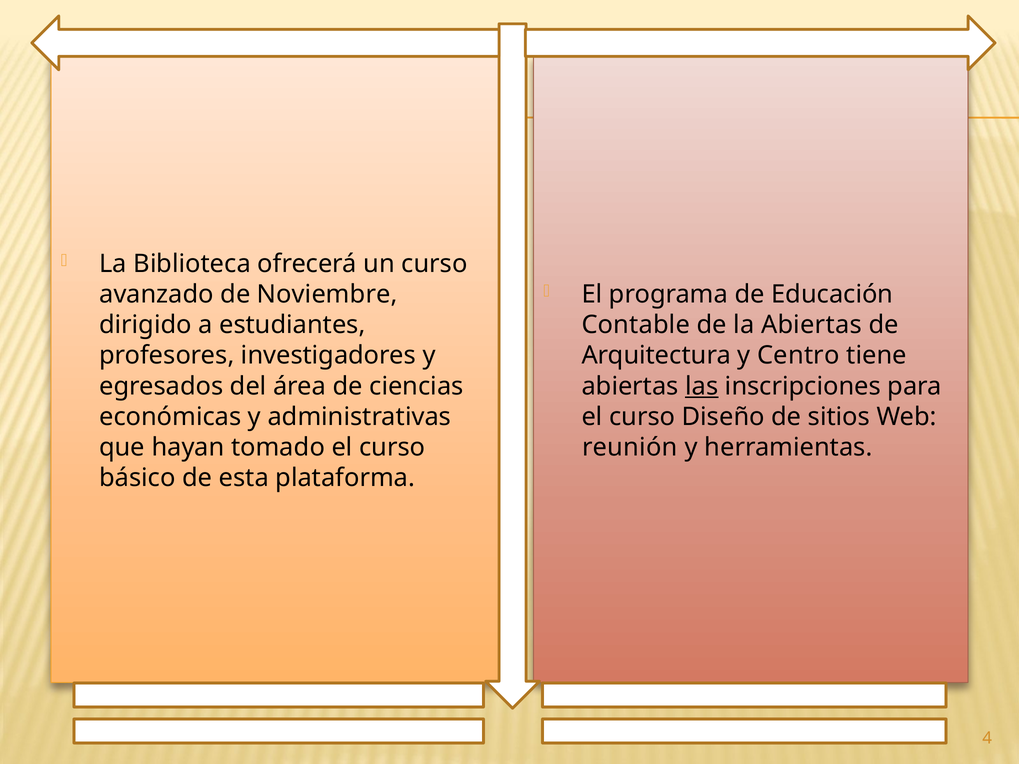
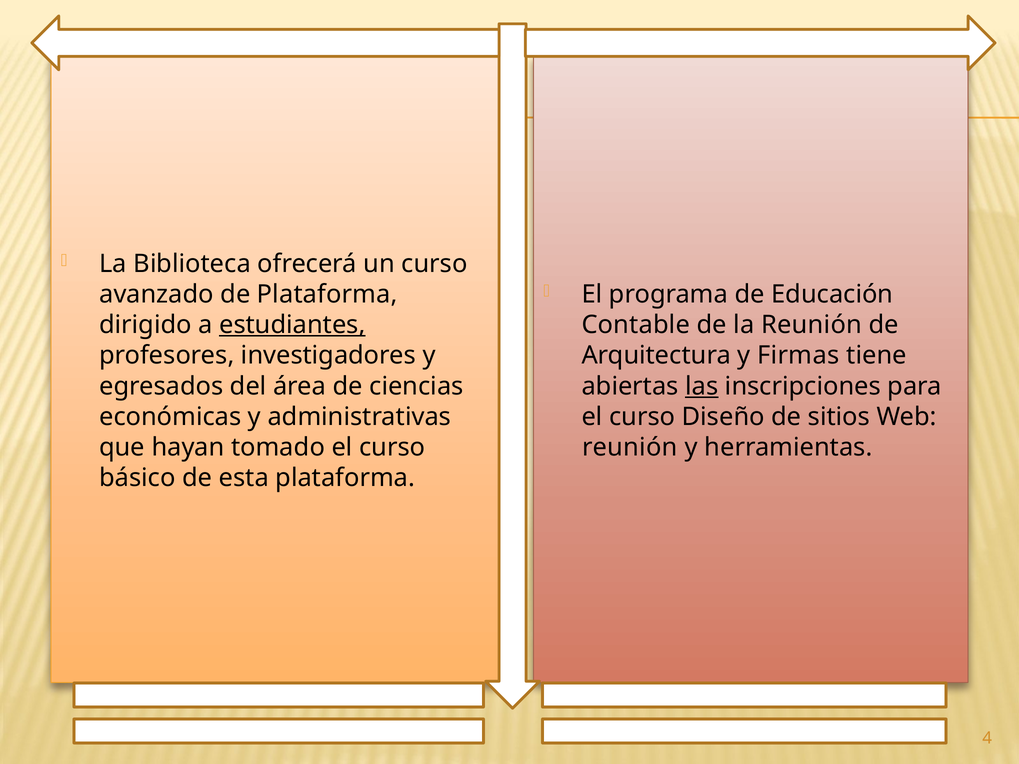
de Noviembre: Noviembre -> Plataforma (327, 295)
estudiantes underline: none -> present (292, 325)
la Abiertas: Abiertas -> Reunión (811, 325)
Centro: Centro -> Firmas (798, 356)
